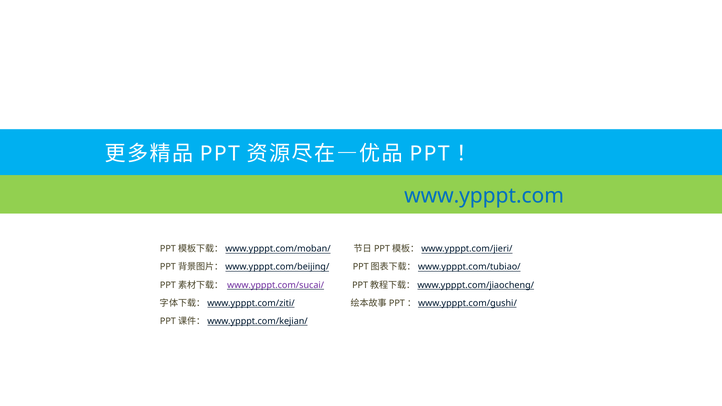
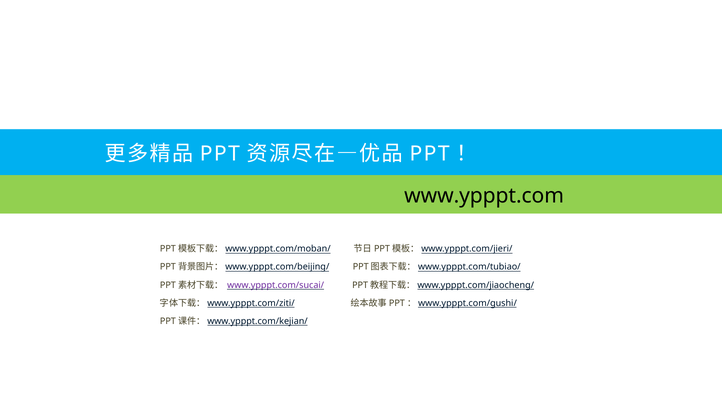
www.ypppt.com colour: blue -> black (484, 196)
